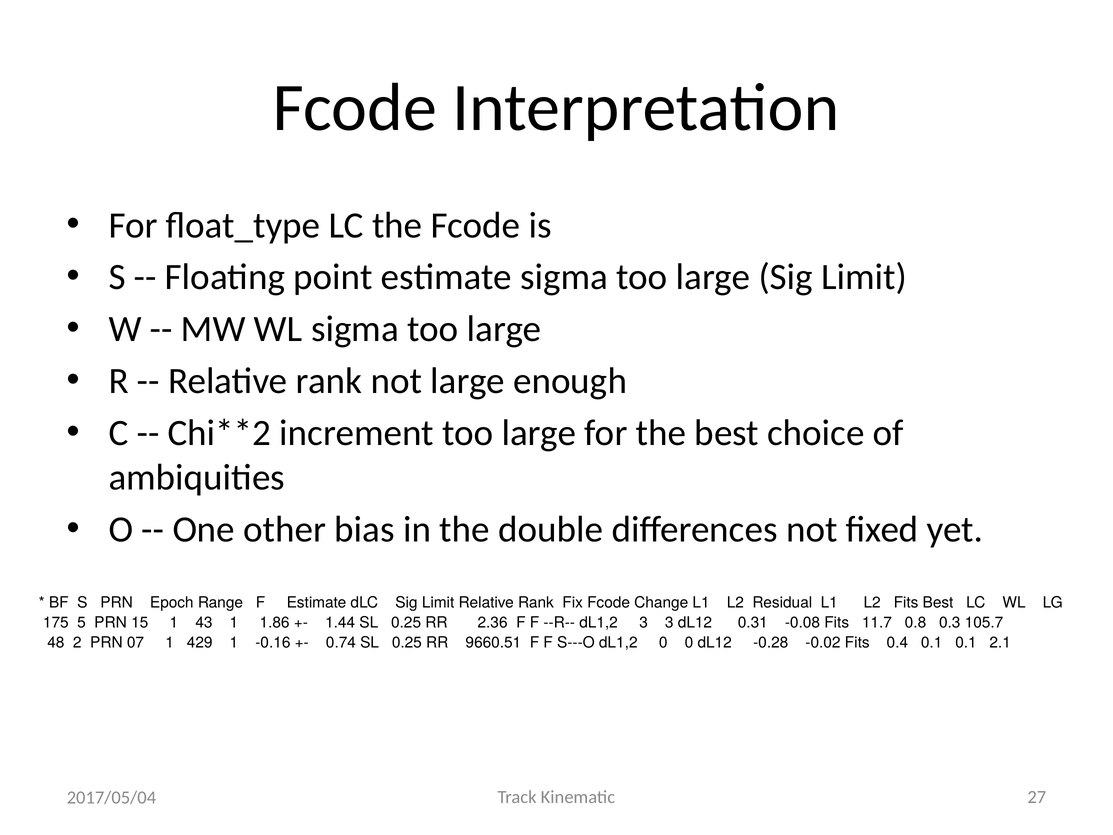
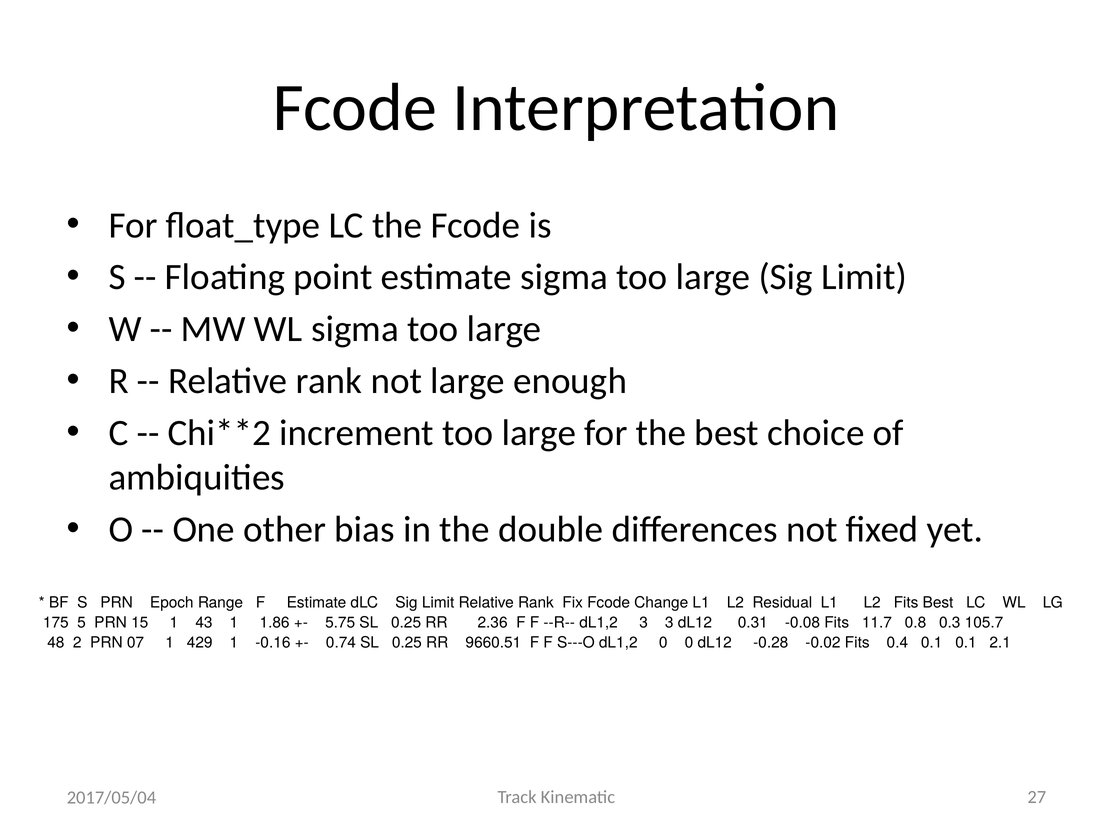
1.44: 1.44 -> 5.75 (340, 623)
